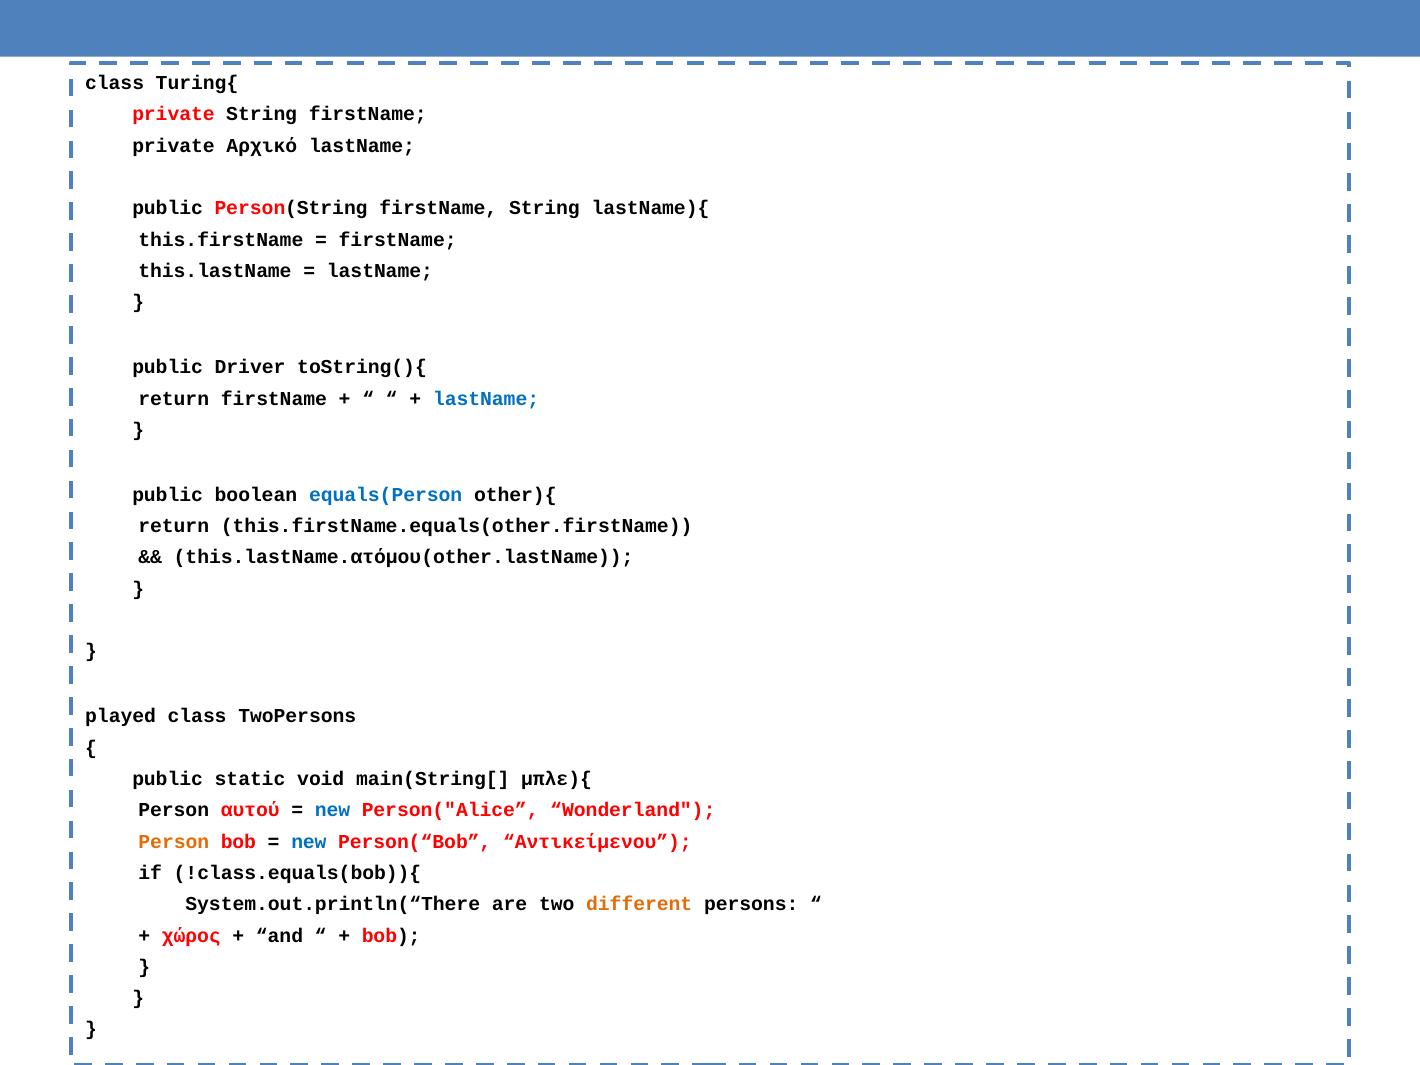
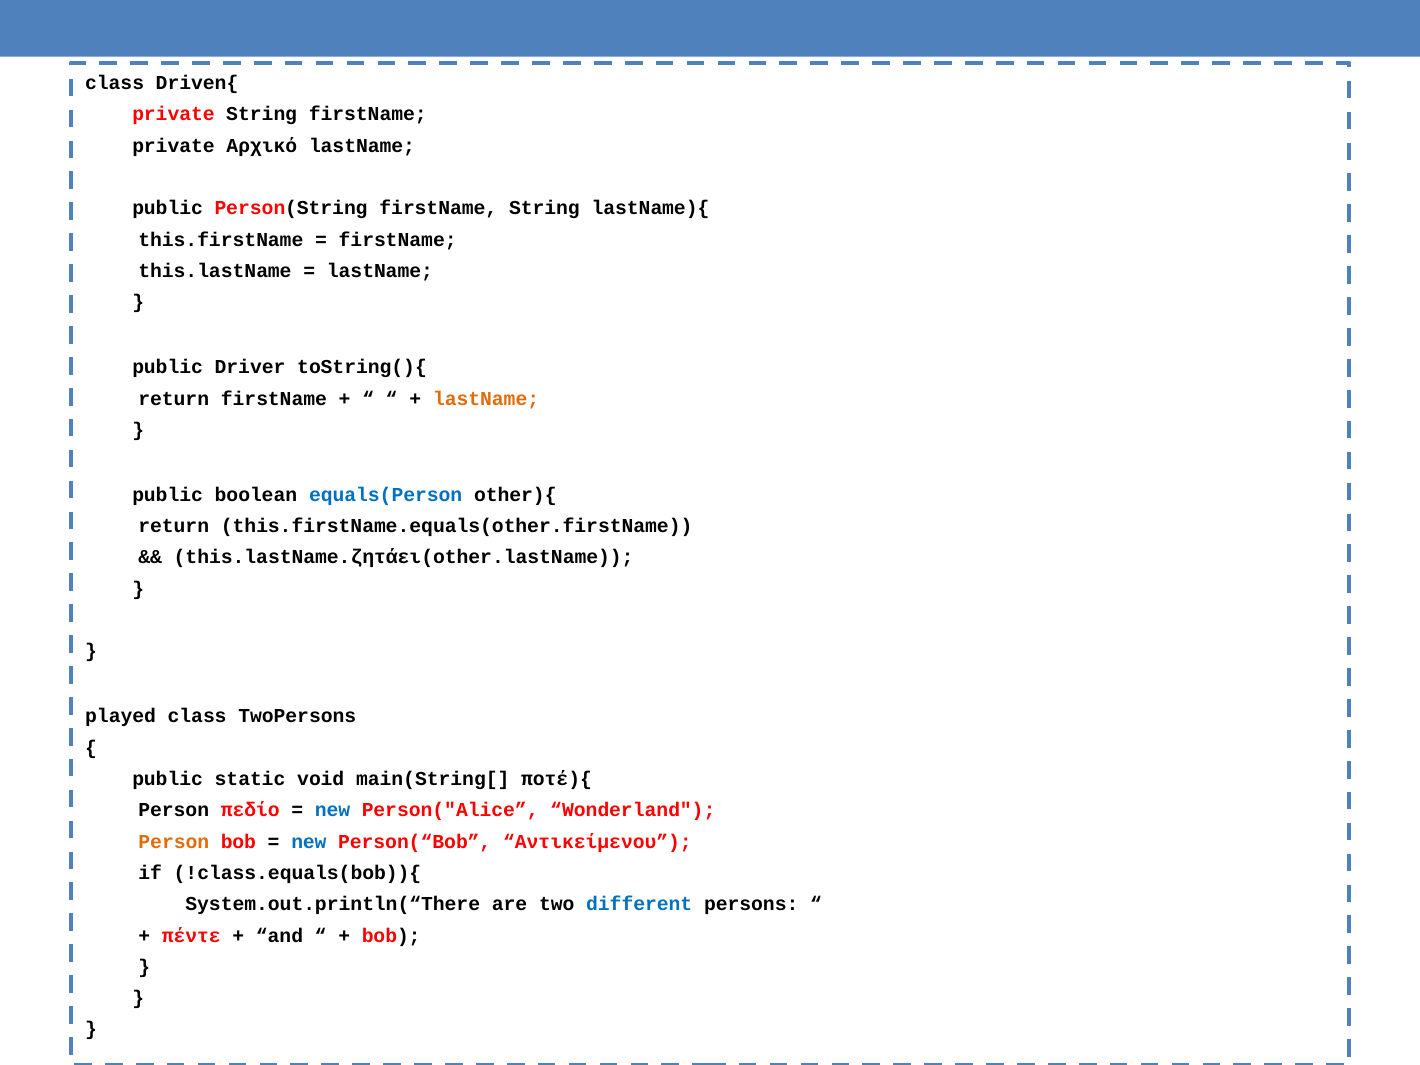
Τuring{: Τuring{ -> Driven{ (197, 83)
lastName colour: blue -> orange (486, 399)
this.lastName.ατόμου(other.lastName: this.lastName.ατόμου(other.lastName -> this.lastName.ζητάει(other.lastName (404, 557)
μπλε){: μπλε){ -> ποτέ){ (556, 779)
αυτού: αυτού -> πεδίο (250, 810)
different colour: orange -> blue (639, 904)
χώρος: χώρος -> πέντε (191, 935)
